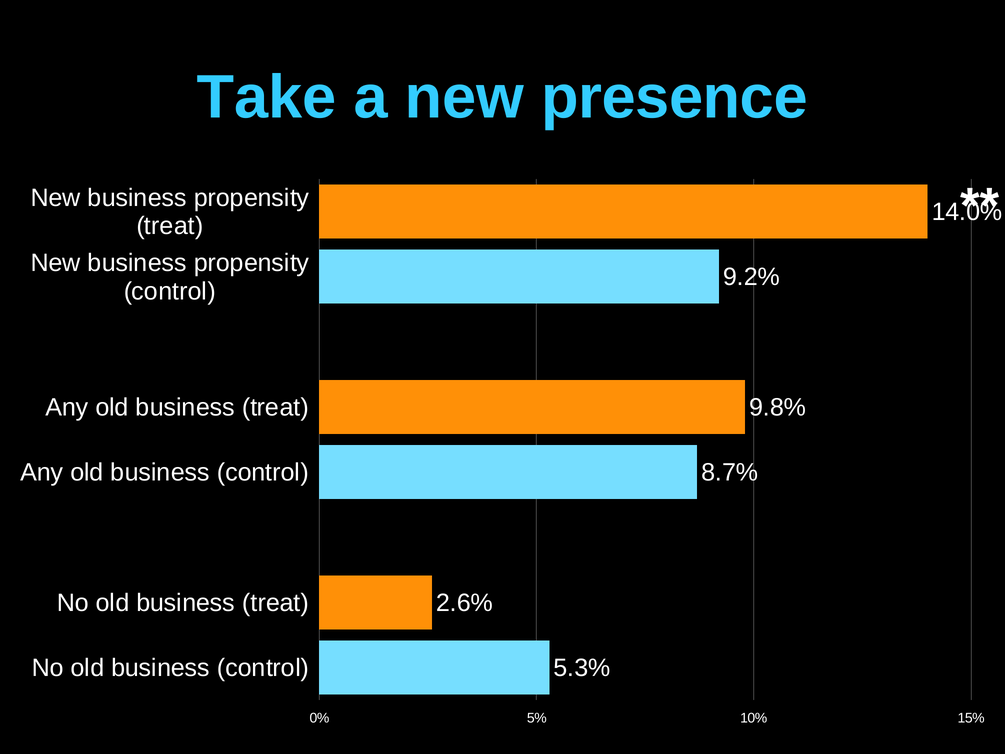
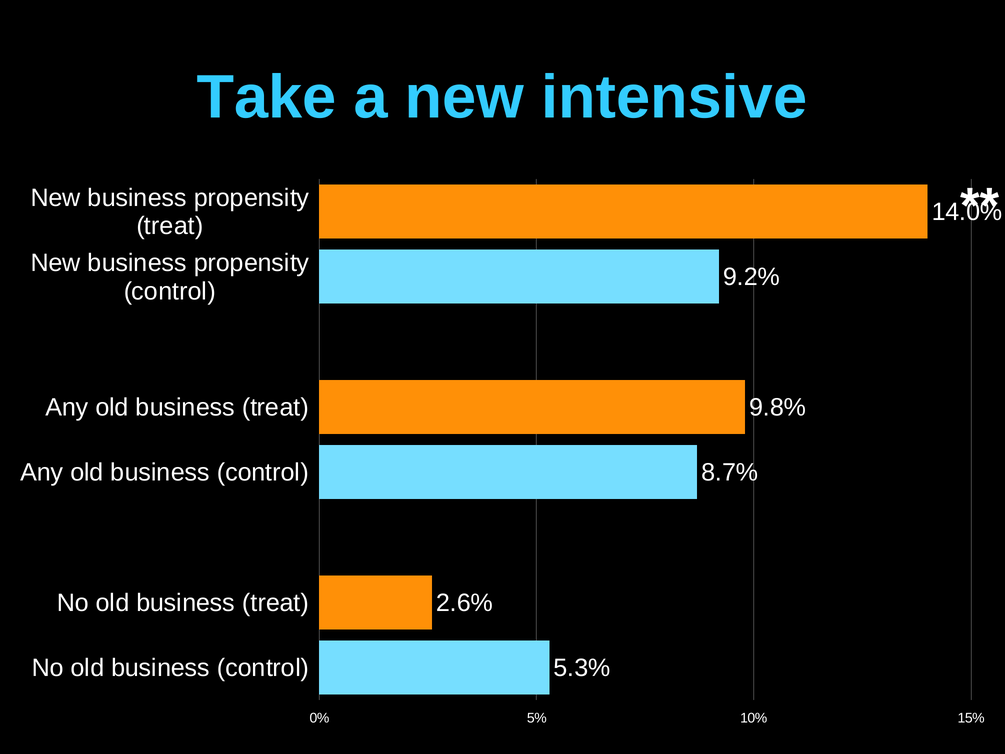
presence: presence -> intensive (674, 97)
